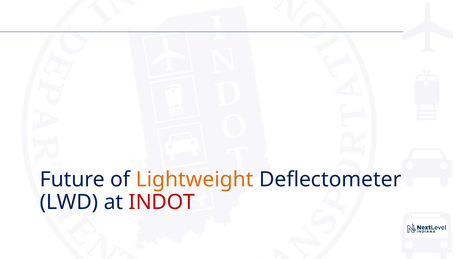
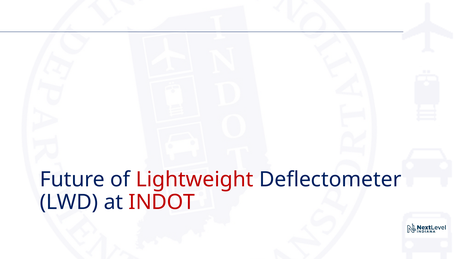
Lightweight colour: orange -> red (195, 180)
